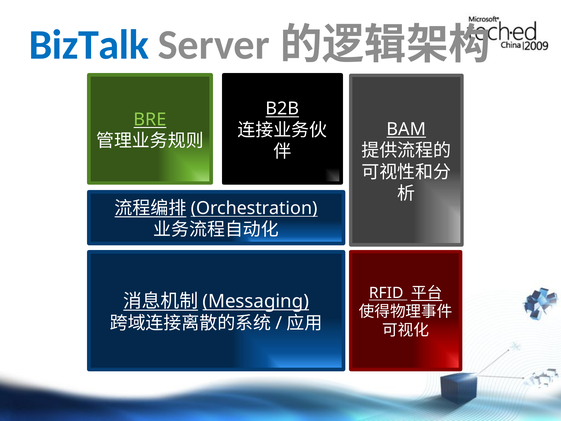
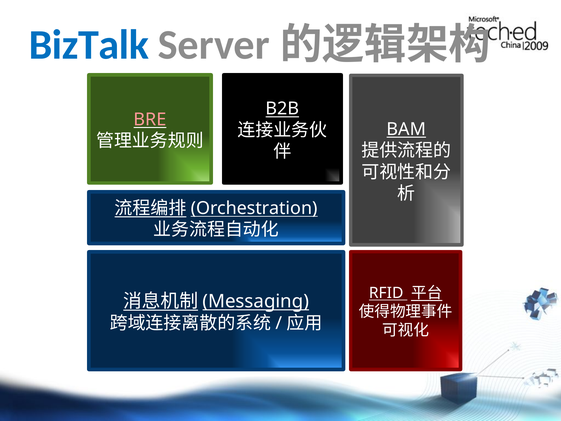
BRE colour: light green -> pink (150, 119)
